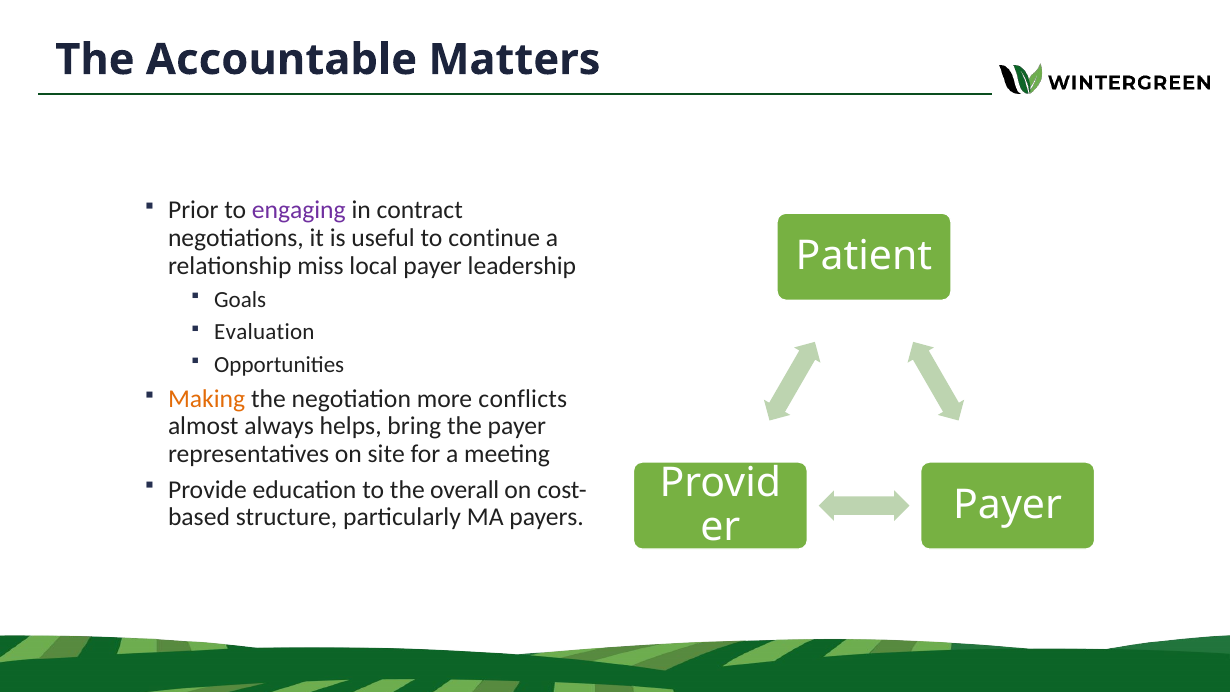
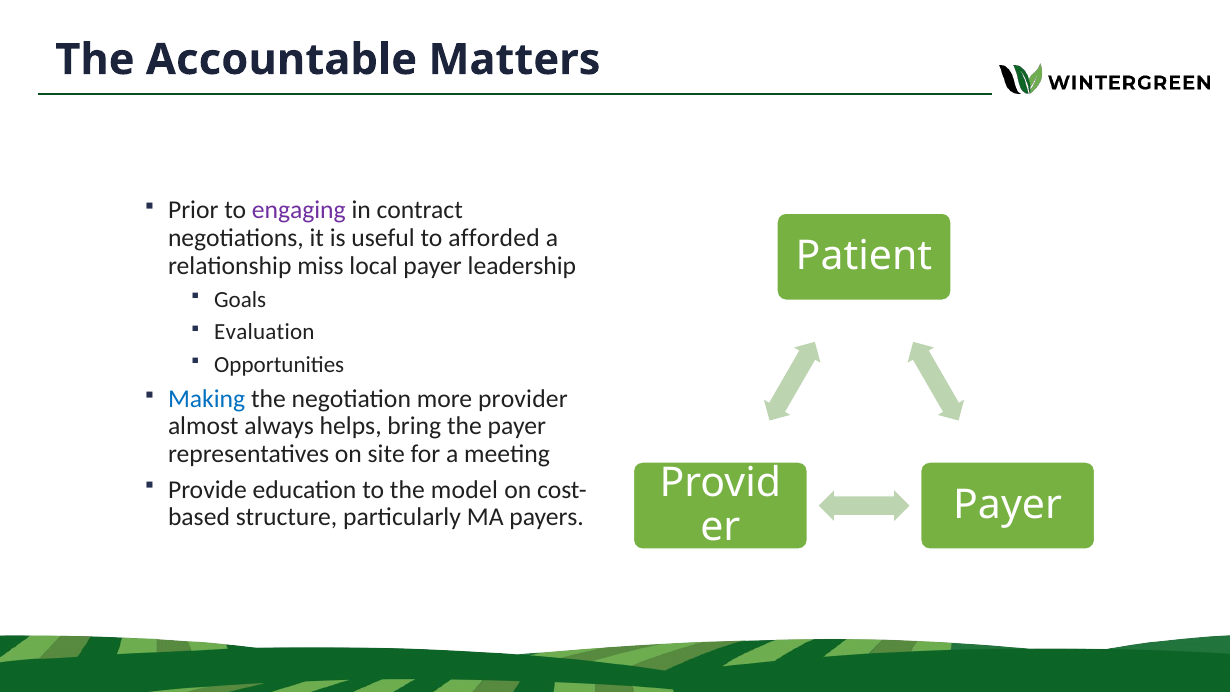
continue: continue -> afforded (494, 238)
Making colour: orange -> blue (207, 399)
conflicts: conflicts -> provider (523, 399)
overall: overall -> model (464, 489)
